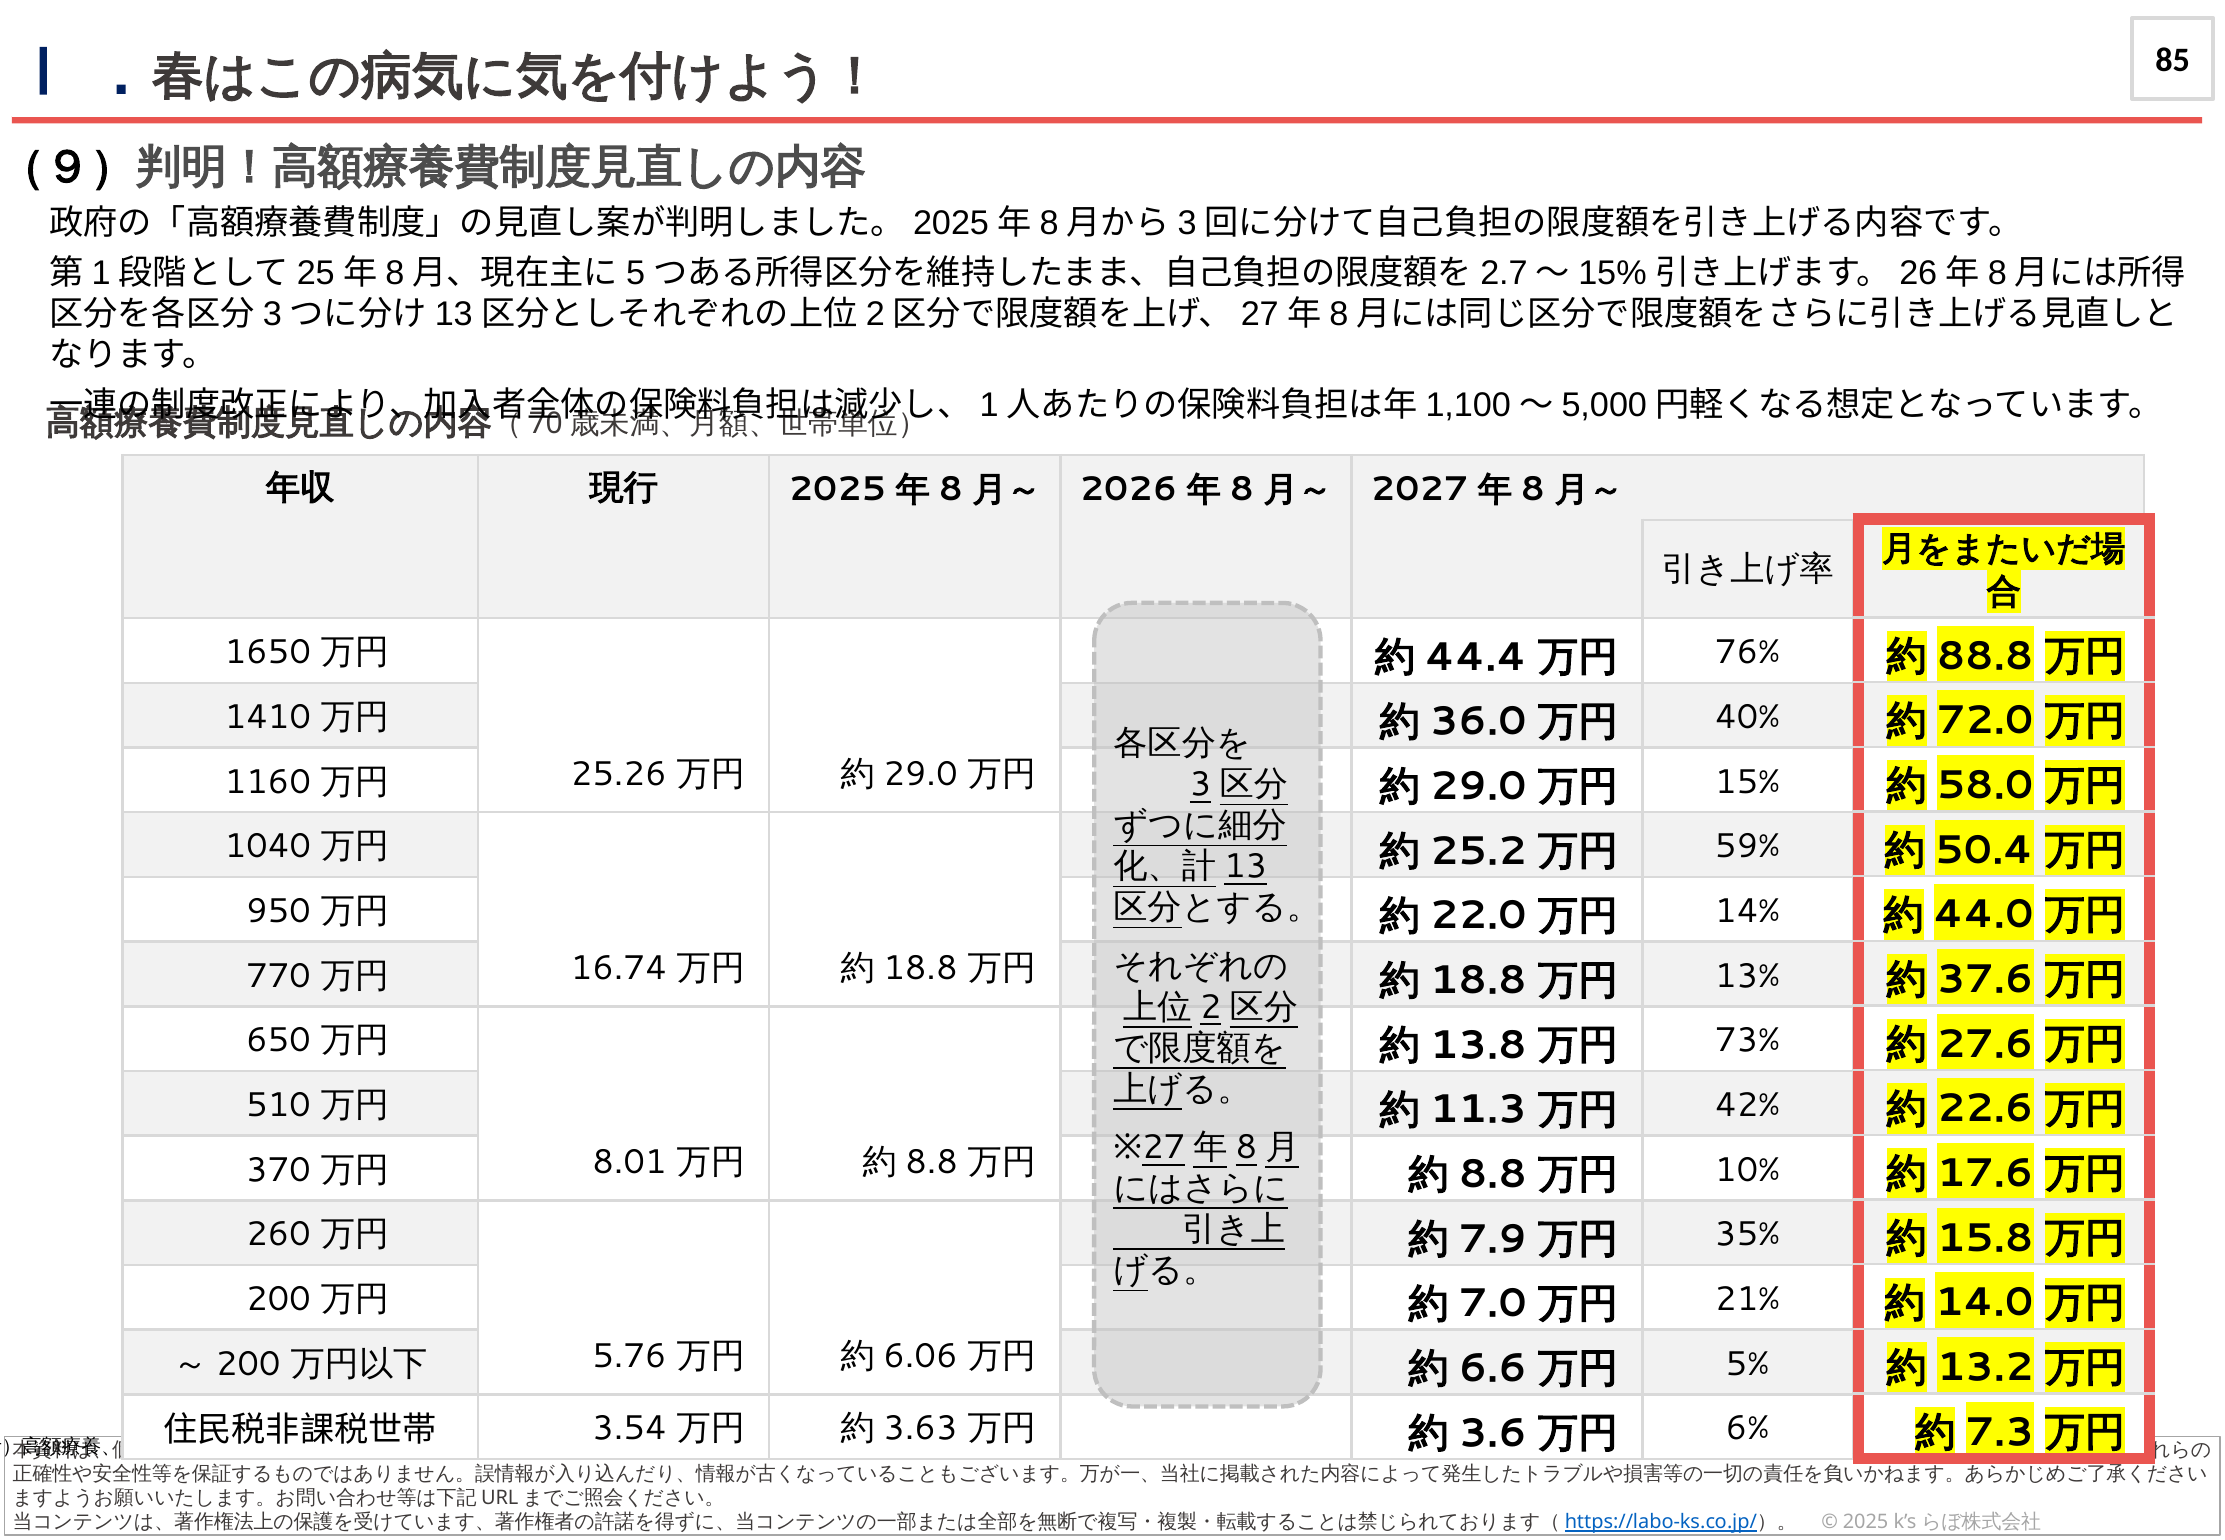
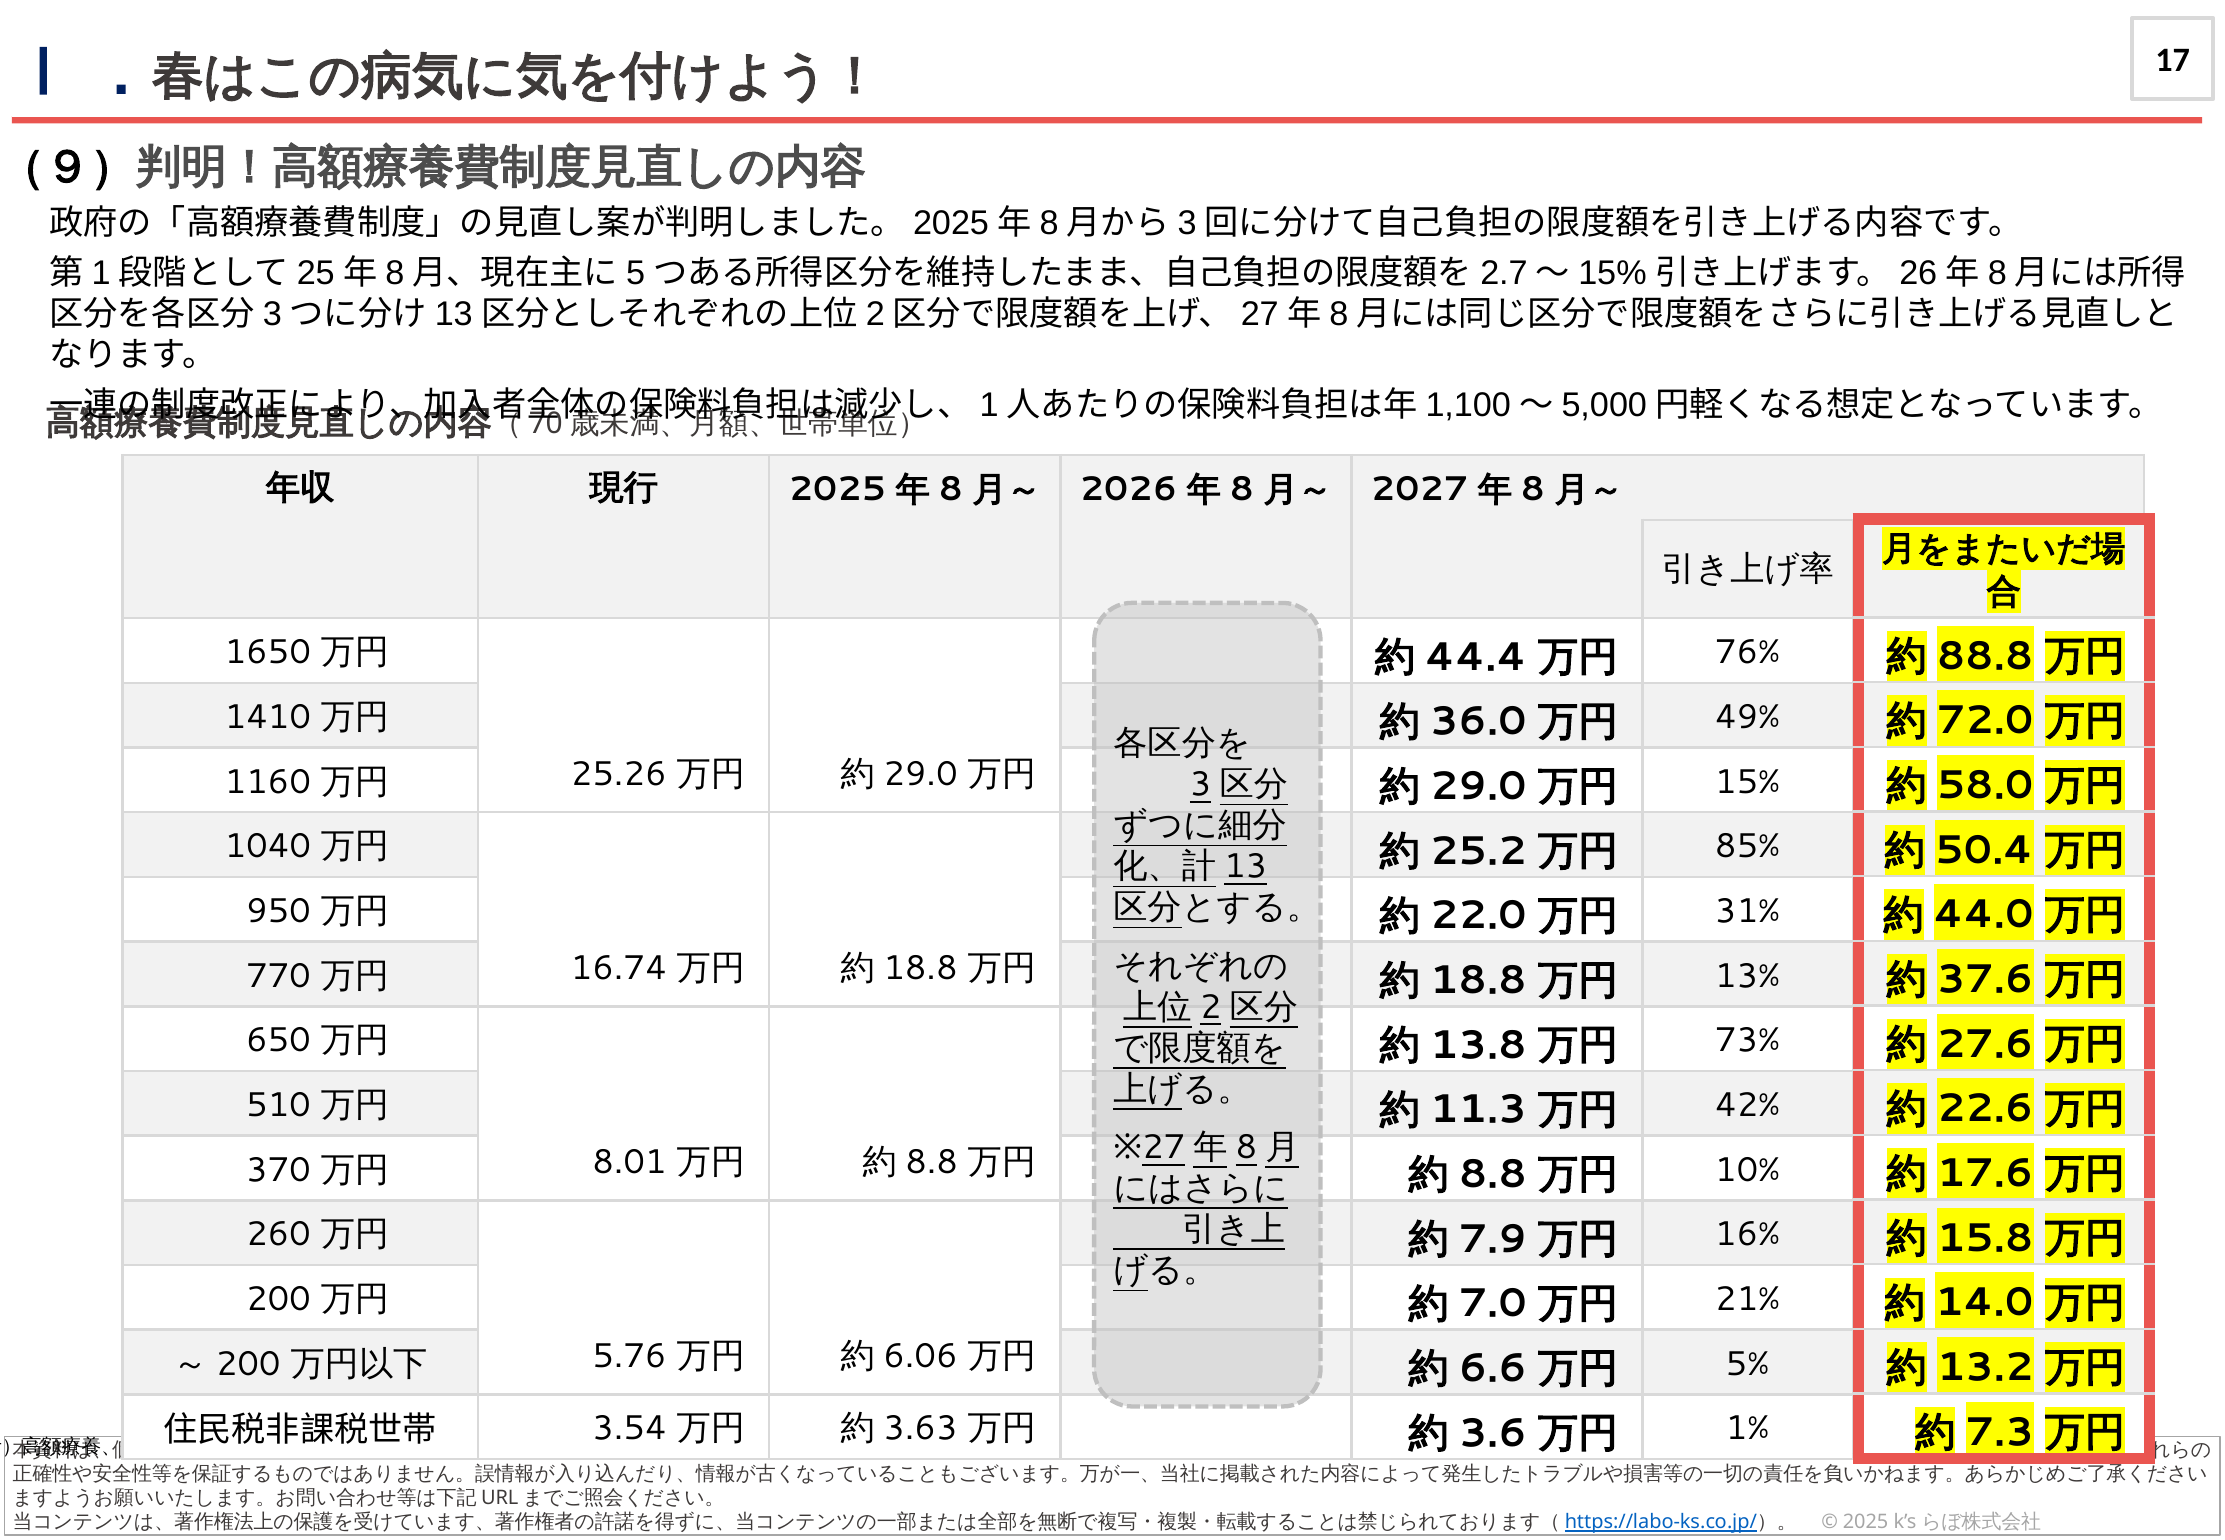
85: 85 -> 17 (2173, 61)
40%: 40% -> 49% (1748, 717)
59%: 59% -> 85% (1748, 847)
14%: 14% -> 31% (1748, 911)
35%: 35% -> 16% (1748, 1235)
6%: 6% -> 1% (1748, 1429)
